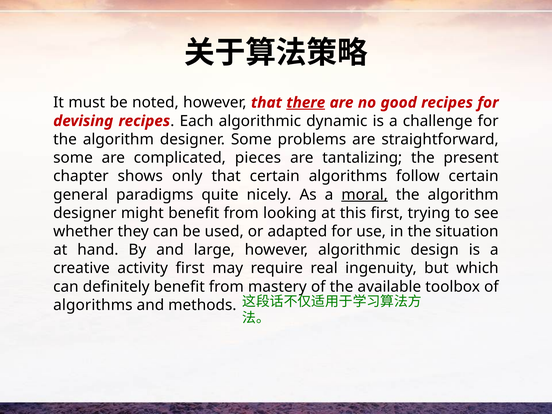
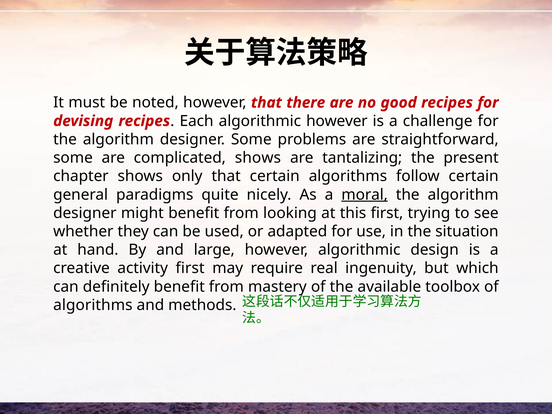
there underline: present -> none (306, 103)
algorithmic dynamic: dynamic -> however (337, 121)
complicated pieces: pieces -> shows (258, 158)
